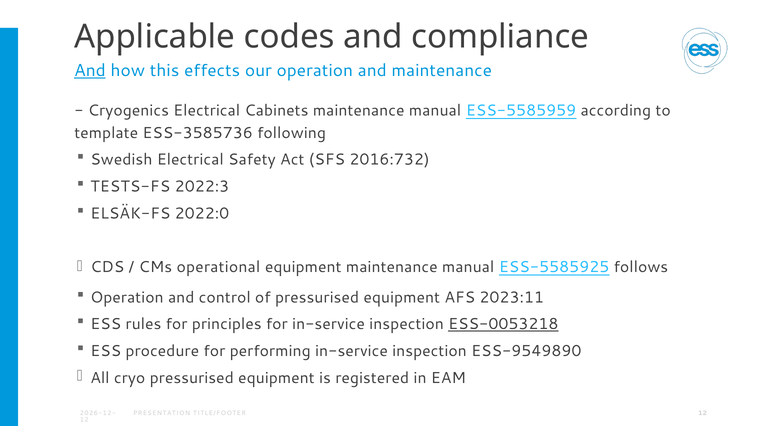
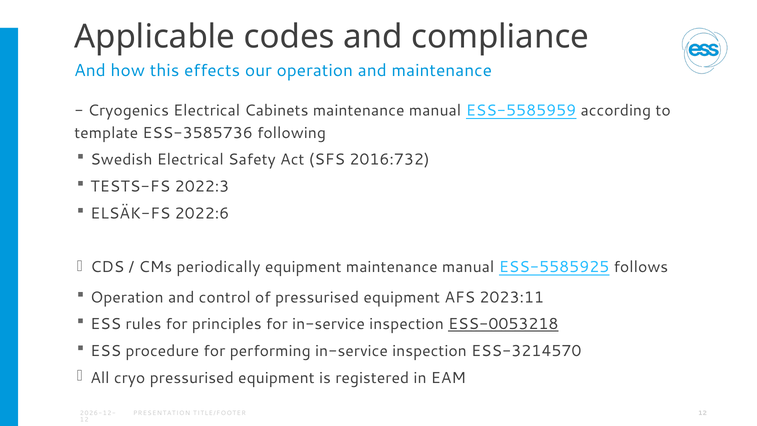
And underline: present -> none (90, 71)
2022:0: 2022:0 -> 2022:6 (202, 213)
operational: operational -> periodically (218, 267)
ESS-9549890: ESS-9549890 -> ESS-3214570 (526, 351)
